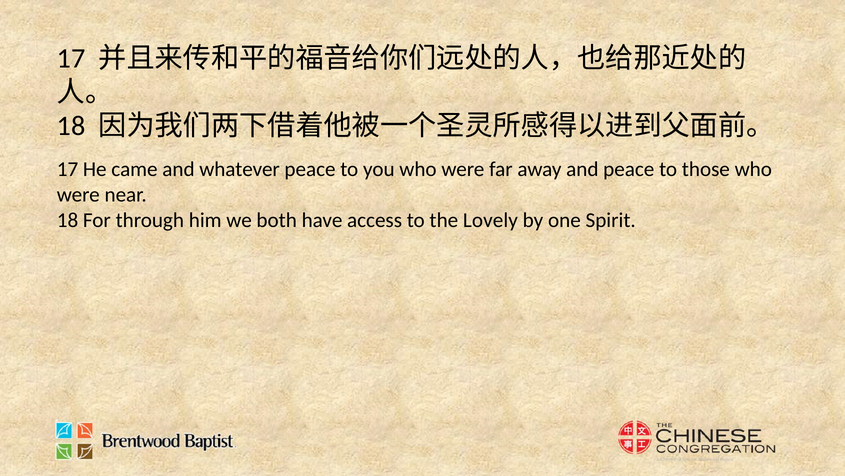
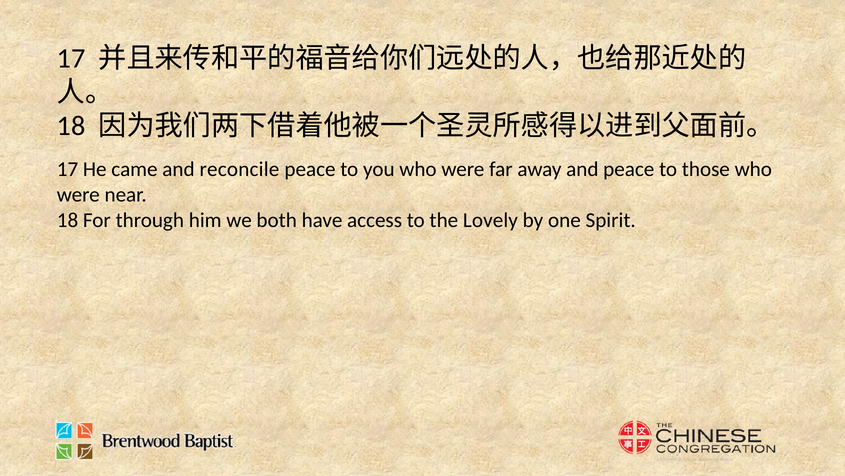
whatever: whatever -> reconcile (239, 169)
